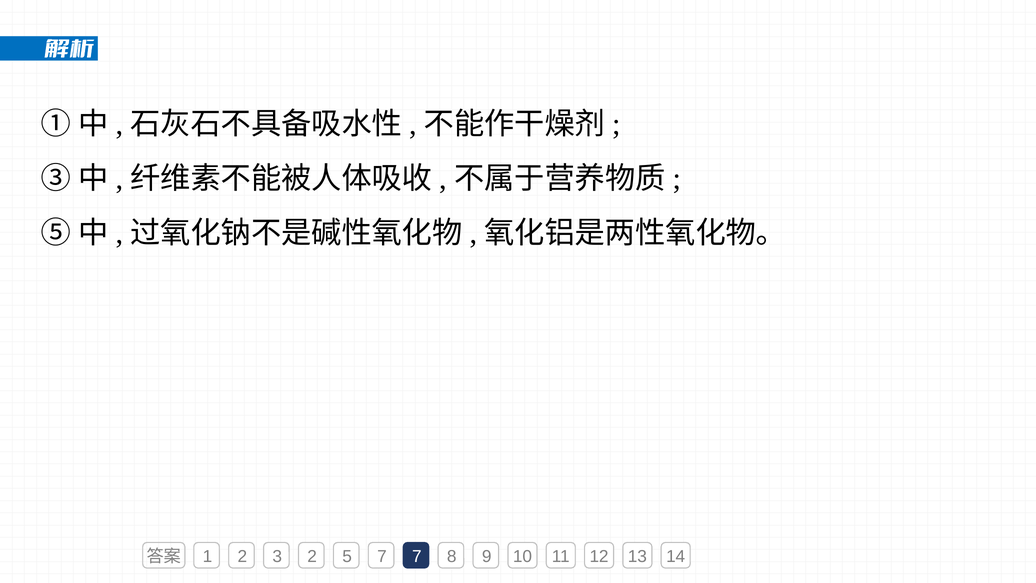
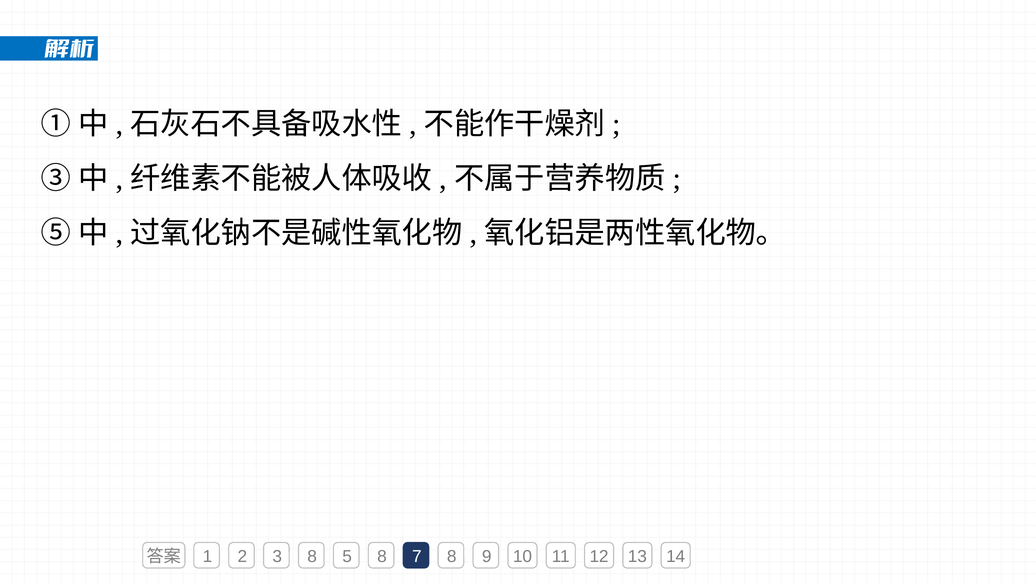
3 2: 2 -> 8 (312, 556)
5 7: 7 -> 8 (382, 556)
